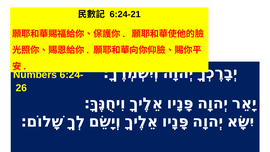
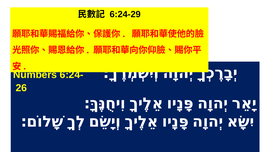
6:24-21: 6:24-21 -> 6:24-29 (125, 14)
